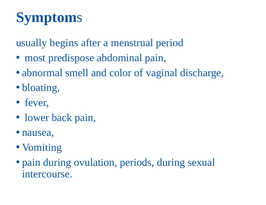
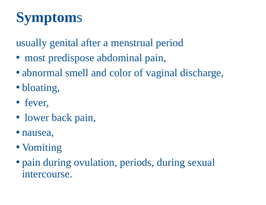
begins: begins -> genital (64, 43)
